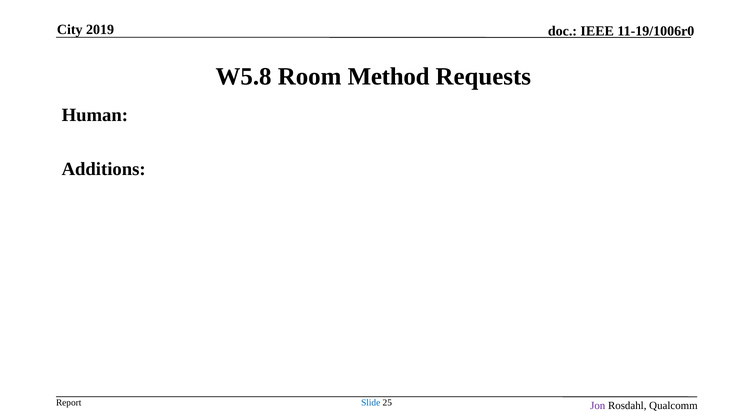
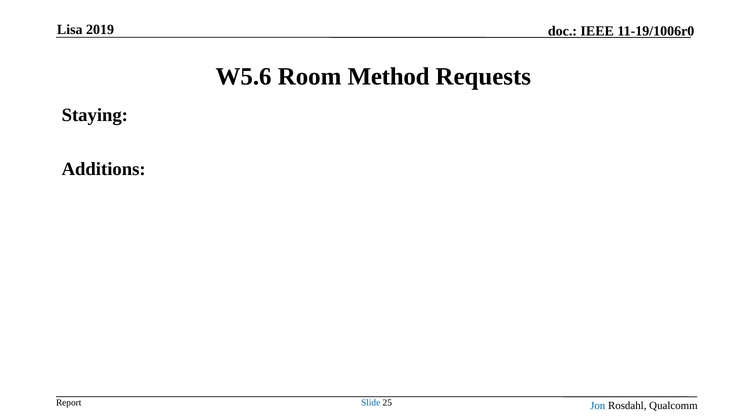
City: City -> Lisa (70, 30)
W5.8: W5.8 -> W5.6 (244, 76)
Human: Human -> Staying (95, 115)
Jon colour: purple -> blue (598, 406)
